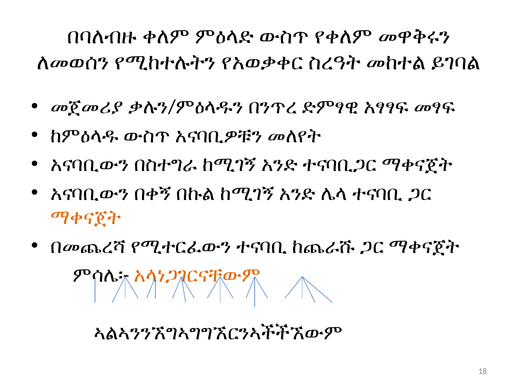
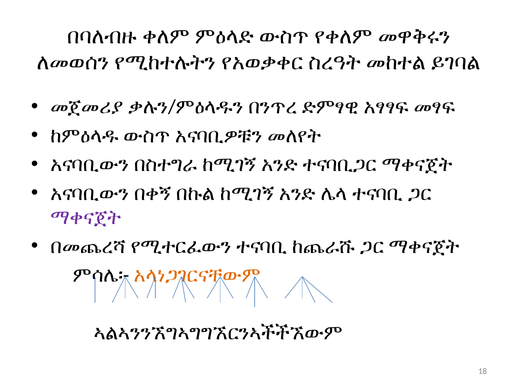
ማቀናጀት colour: orange -> purple (86, 217)
